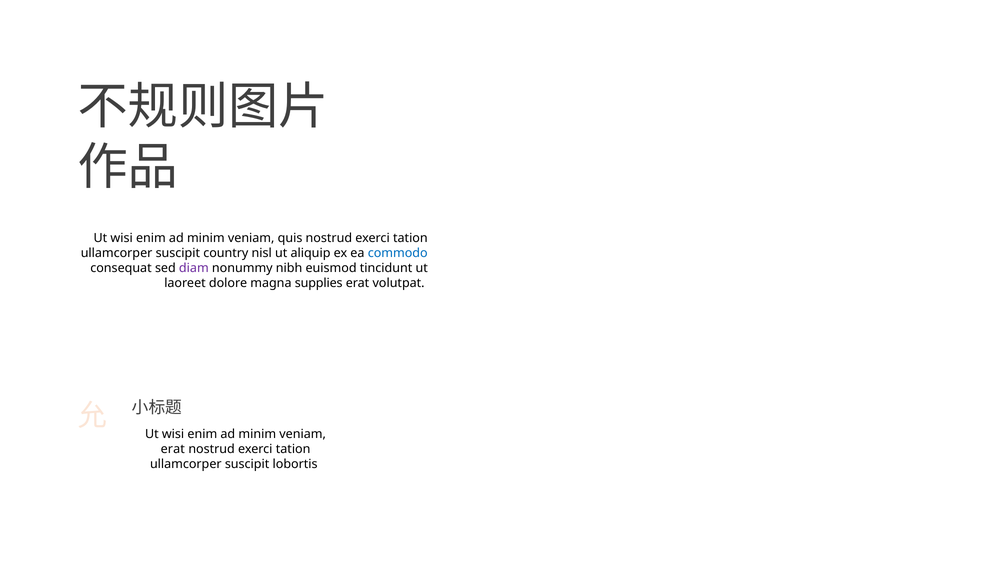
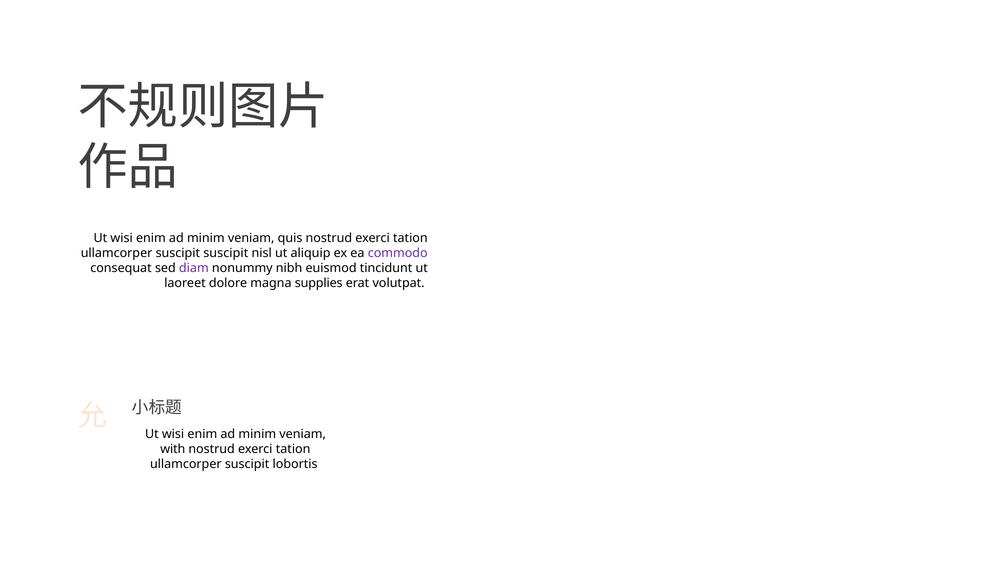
suscipit country: country -> suscipit (226, 253)
commodo colour: blue -> purple (398, 253)
erat: erat -> with (173, 449)
